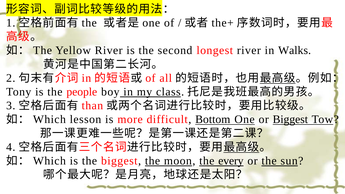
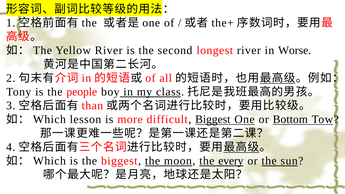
Walks: Walks -> Worse (295, 50)
difficult Bottom: Bottom -> Biggest (213, 119)
or Biggest: Biggest -> Bottom (290, 119)
